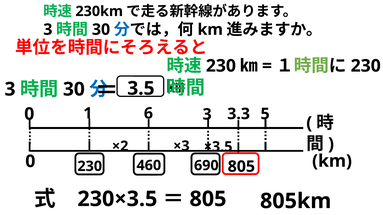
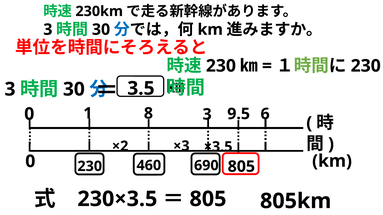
6: 6 -> 8 (148, 114)
3.3: 3.3 -> 9.5 (239, 114)
5: 5 -> 6 (265, 114)
